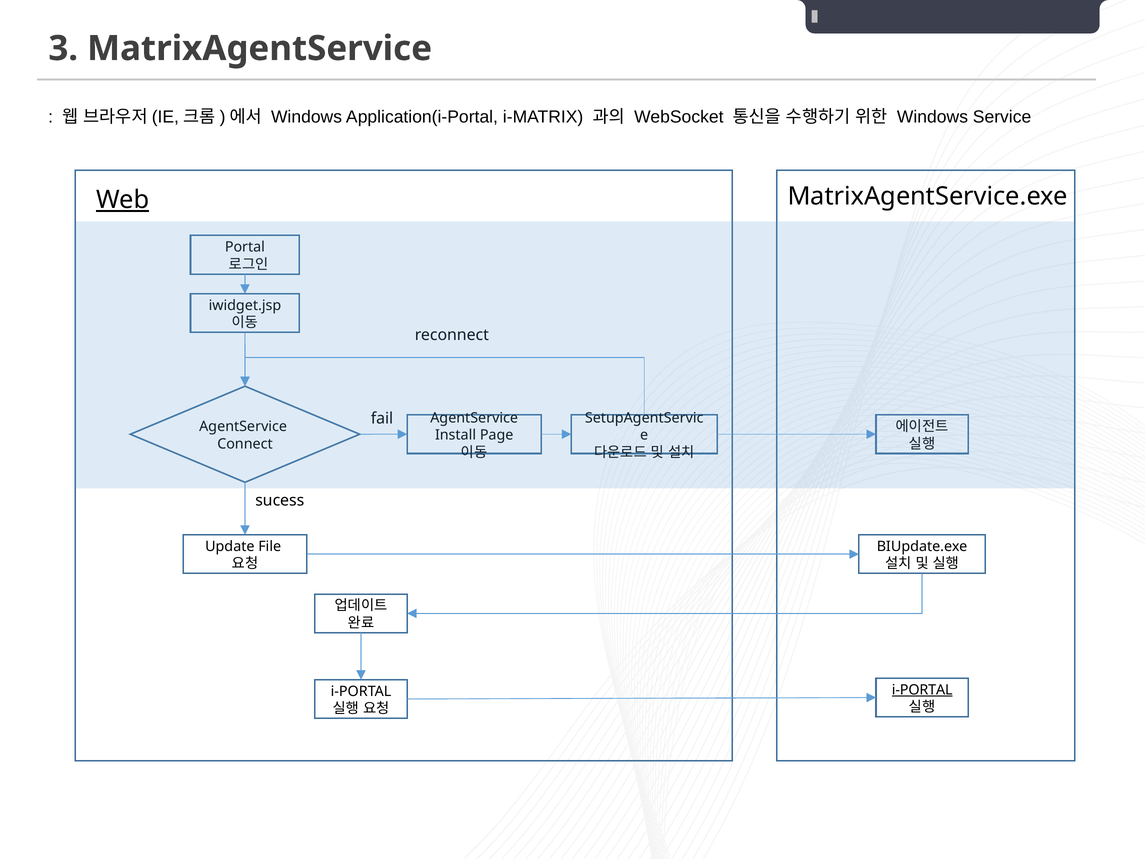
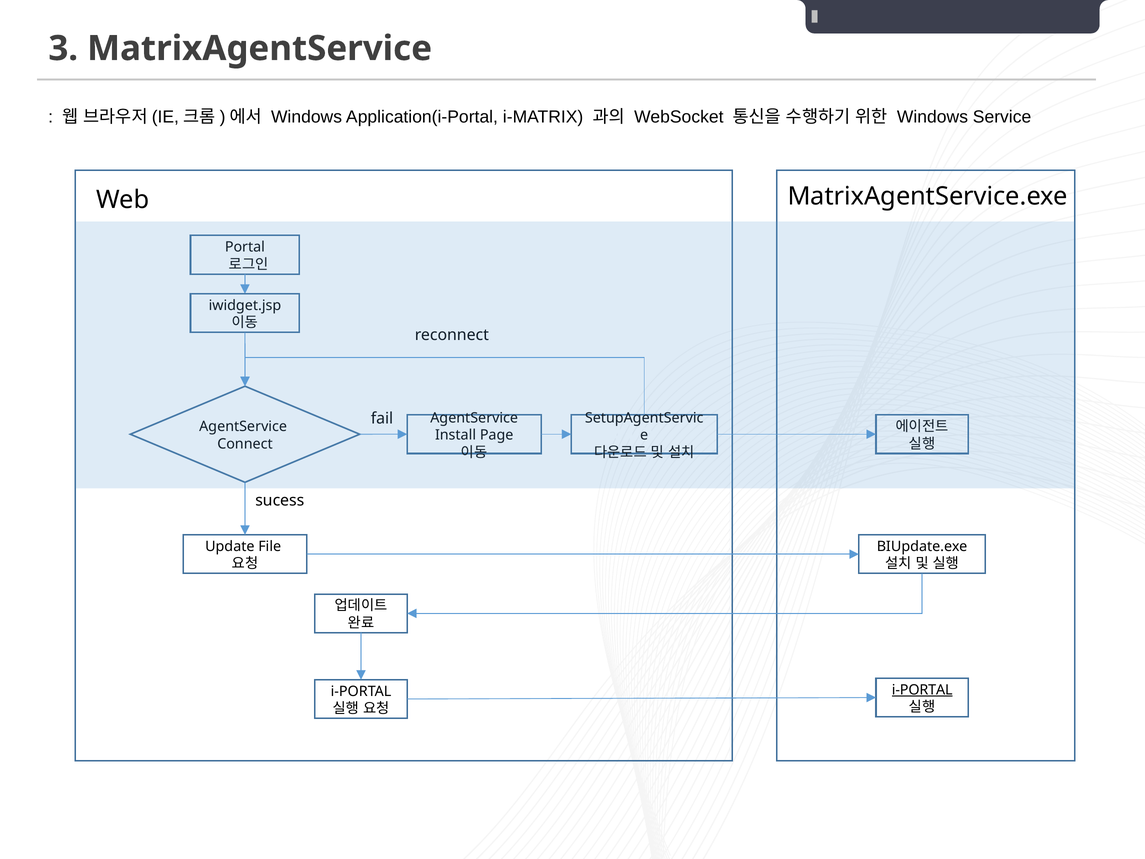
Web underline: present -> none (123, 200)
